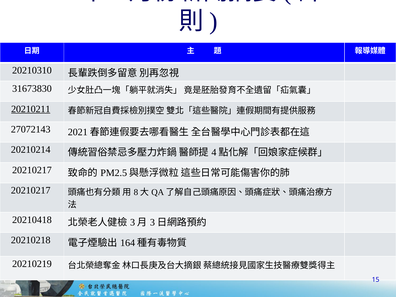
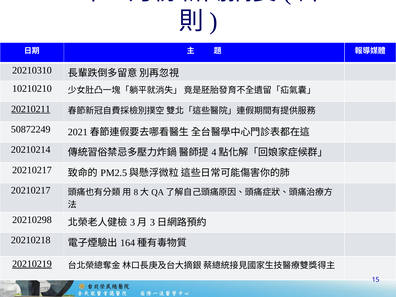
31673830: 31673830 -> 10210210 (32, 89)
27072143: 27072143 -> 50872249 (31, 129)
20210418: 20210418 -> 20210298 (32, 220)
20210219 underline: none -> present (32, 264)
